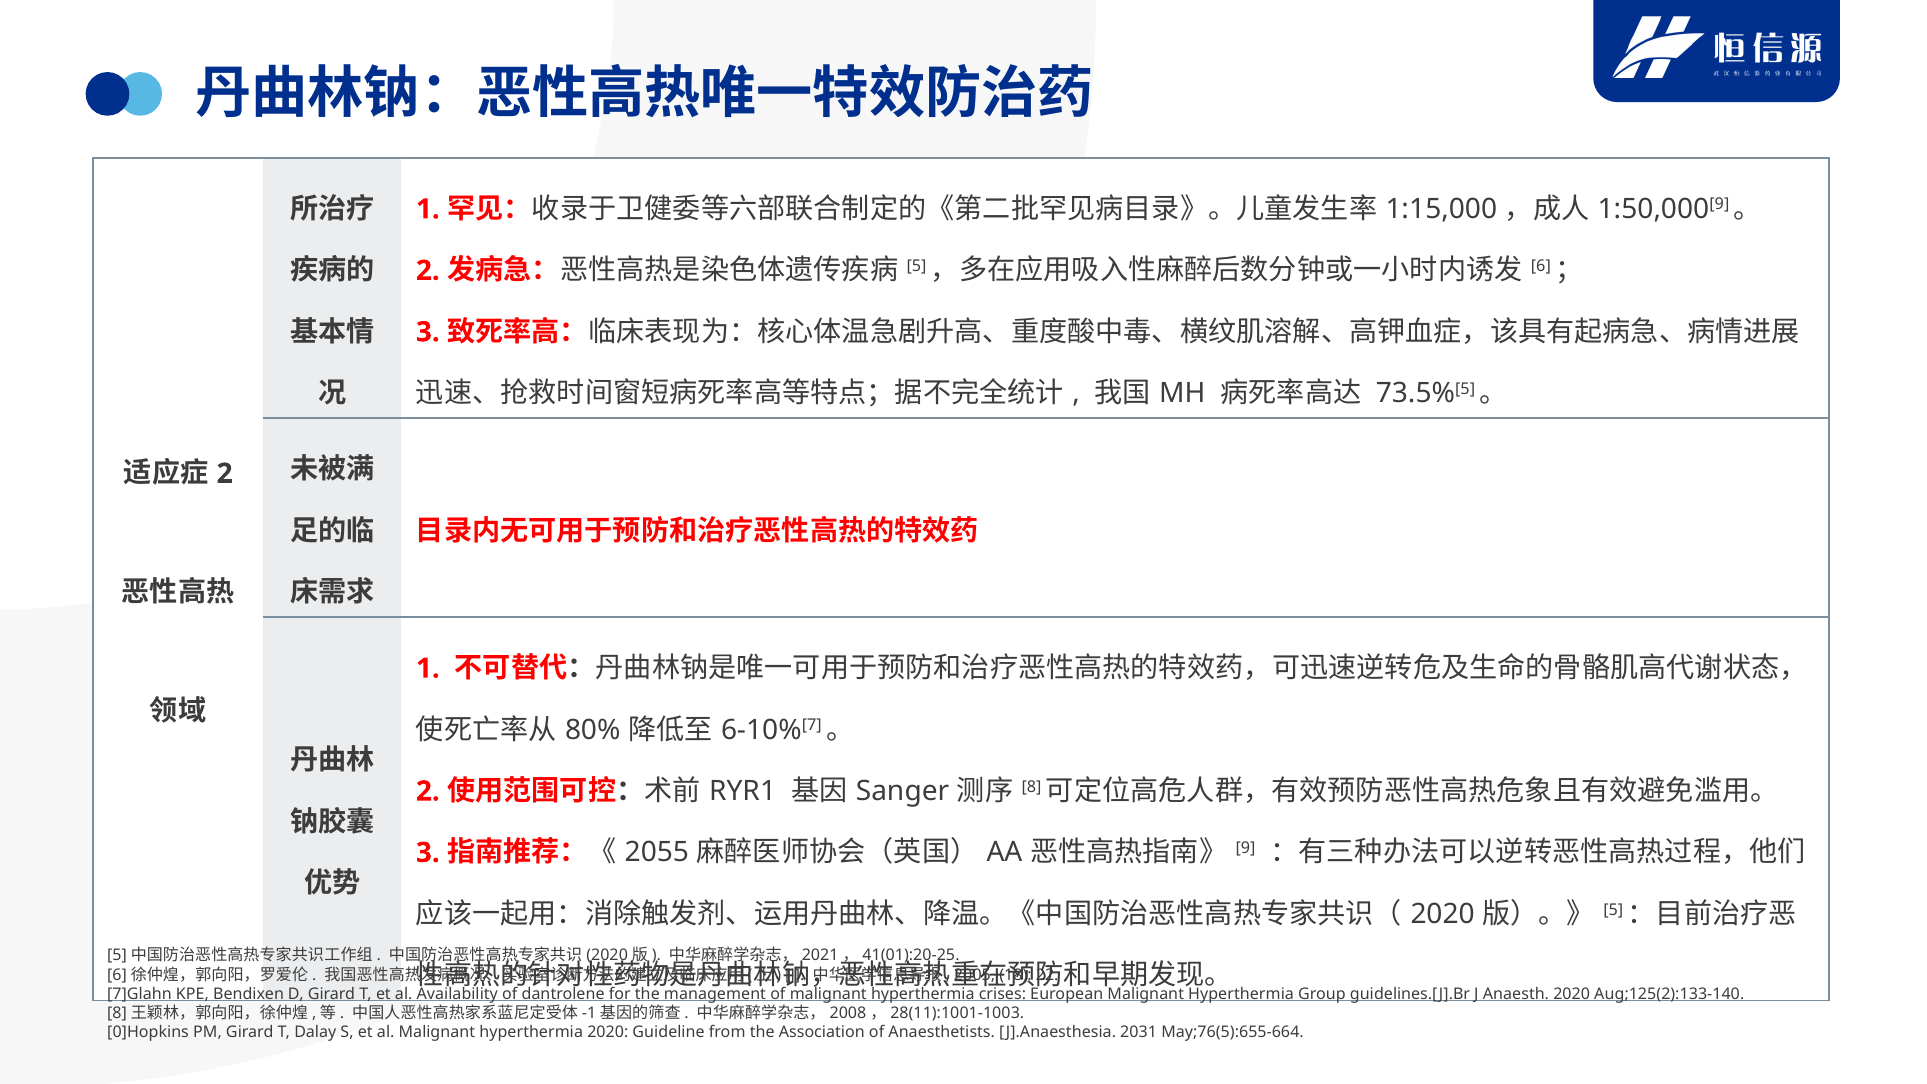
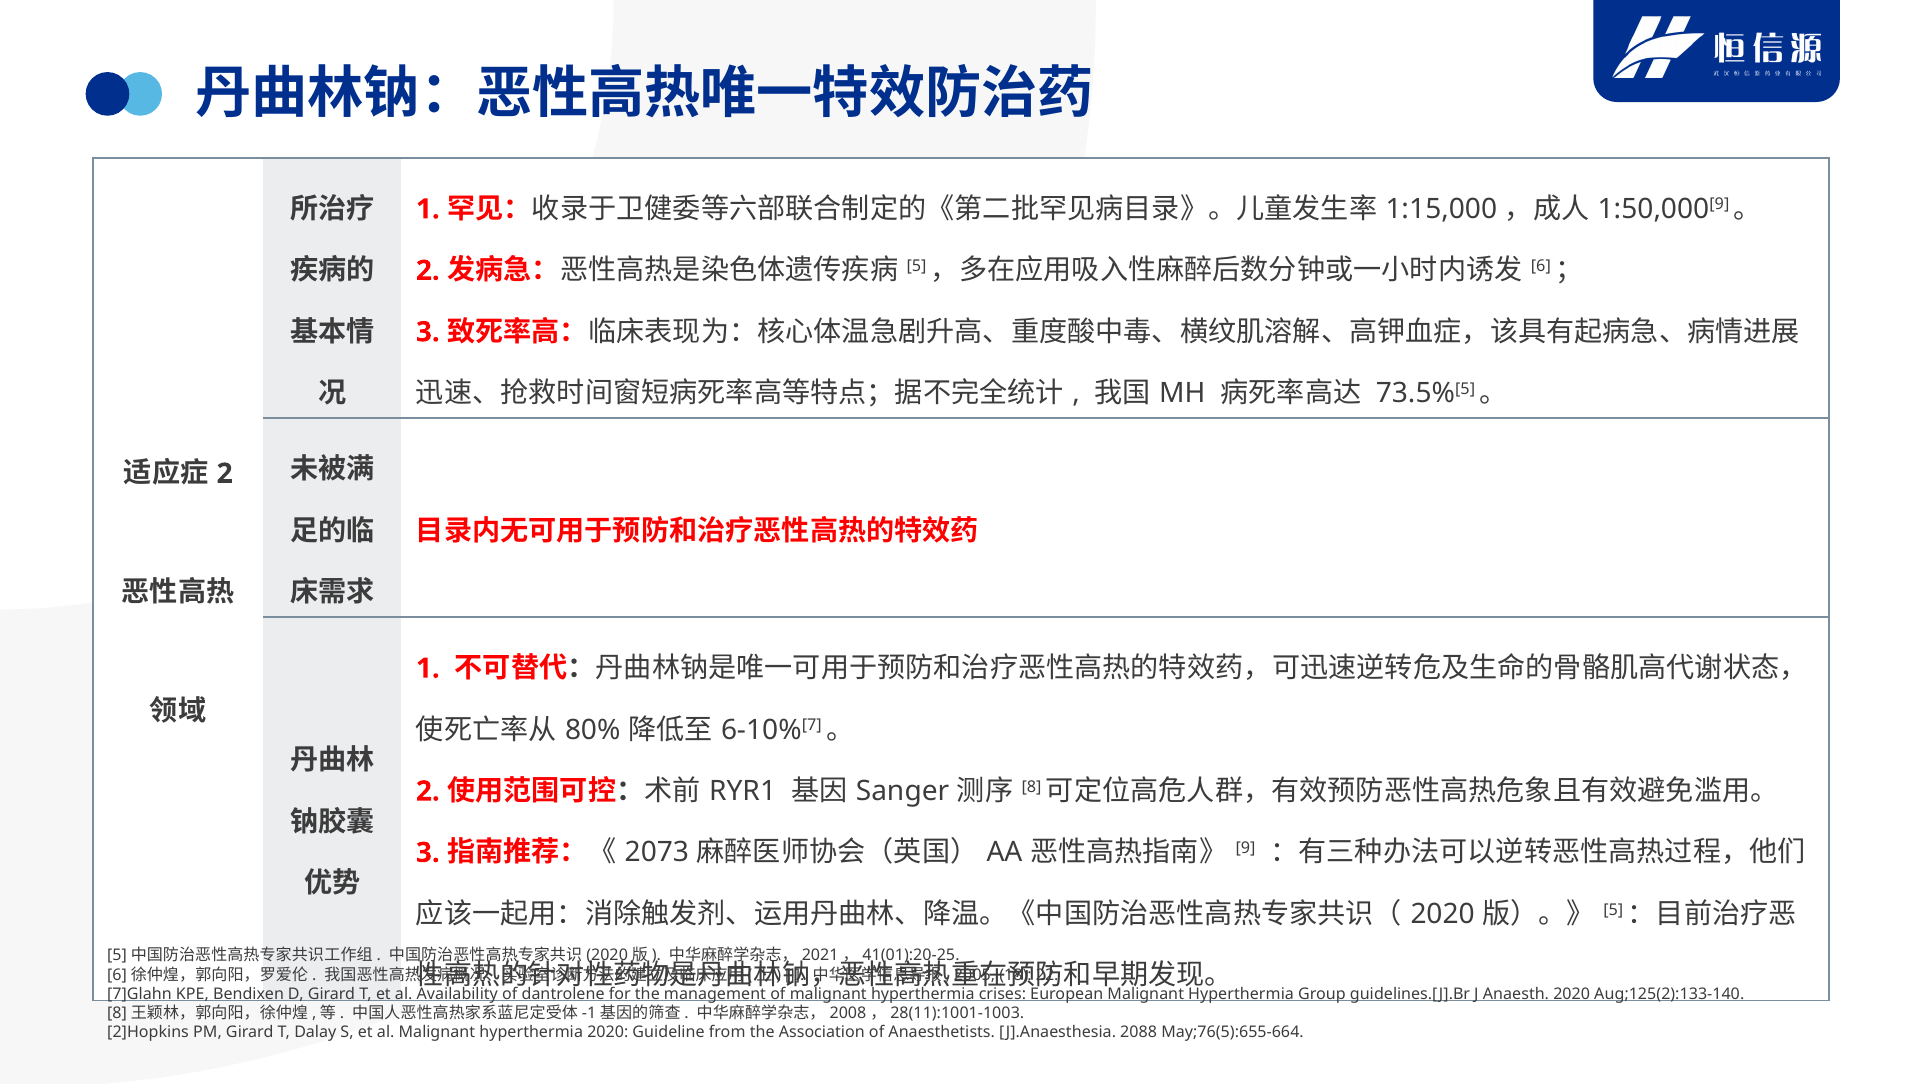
2055: 2055 -> 2073 (657, 853)
0]Hopkins: 0]Hopkins -> 2]Hopkins (148, 1033)
2031: 2031 -> 2088 (1139, 1033)
